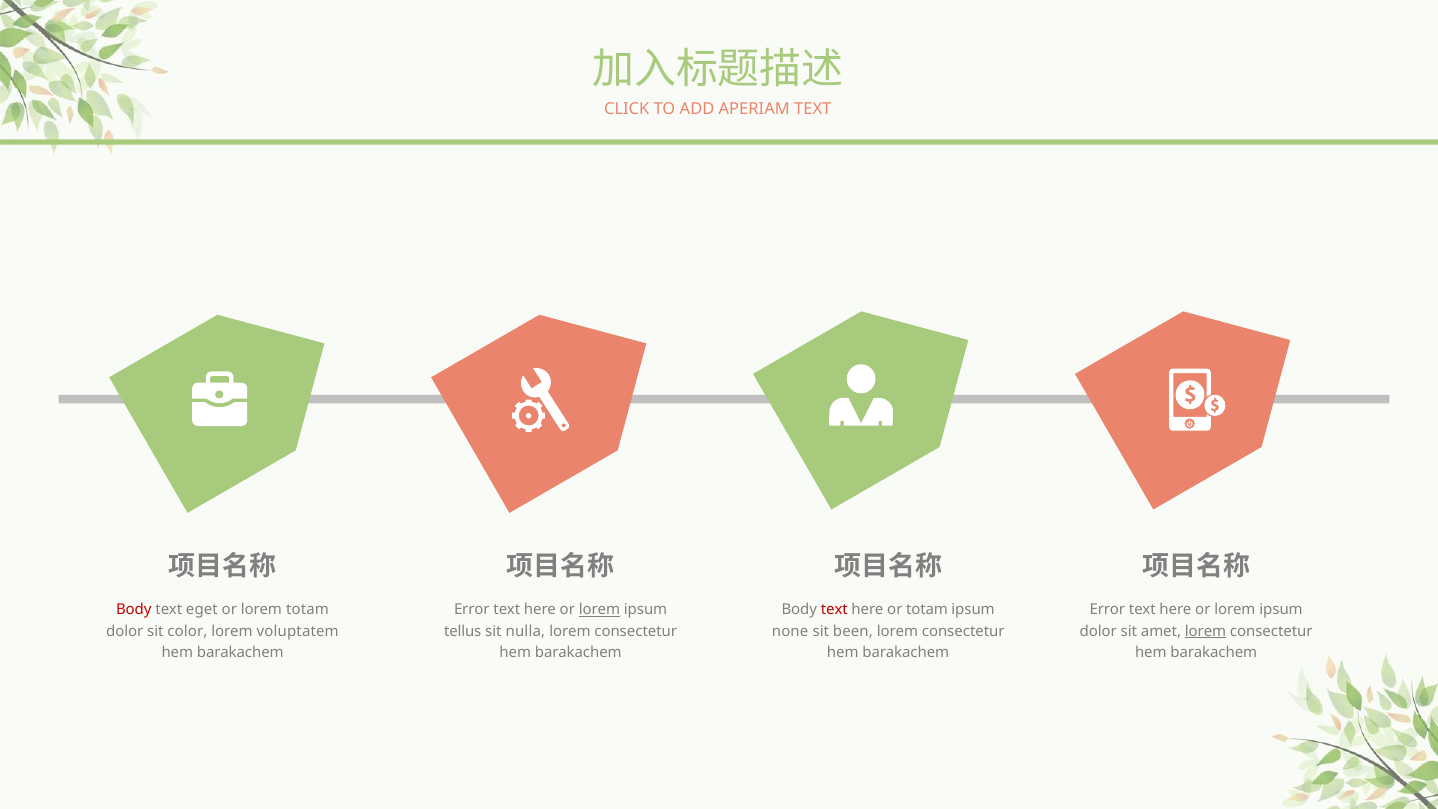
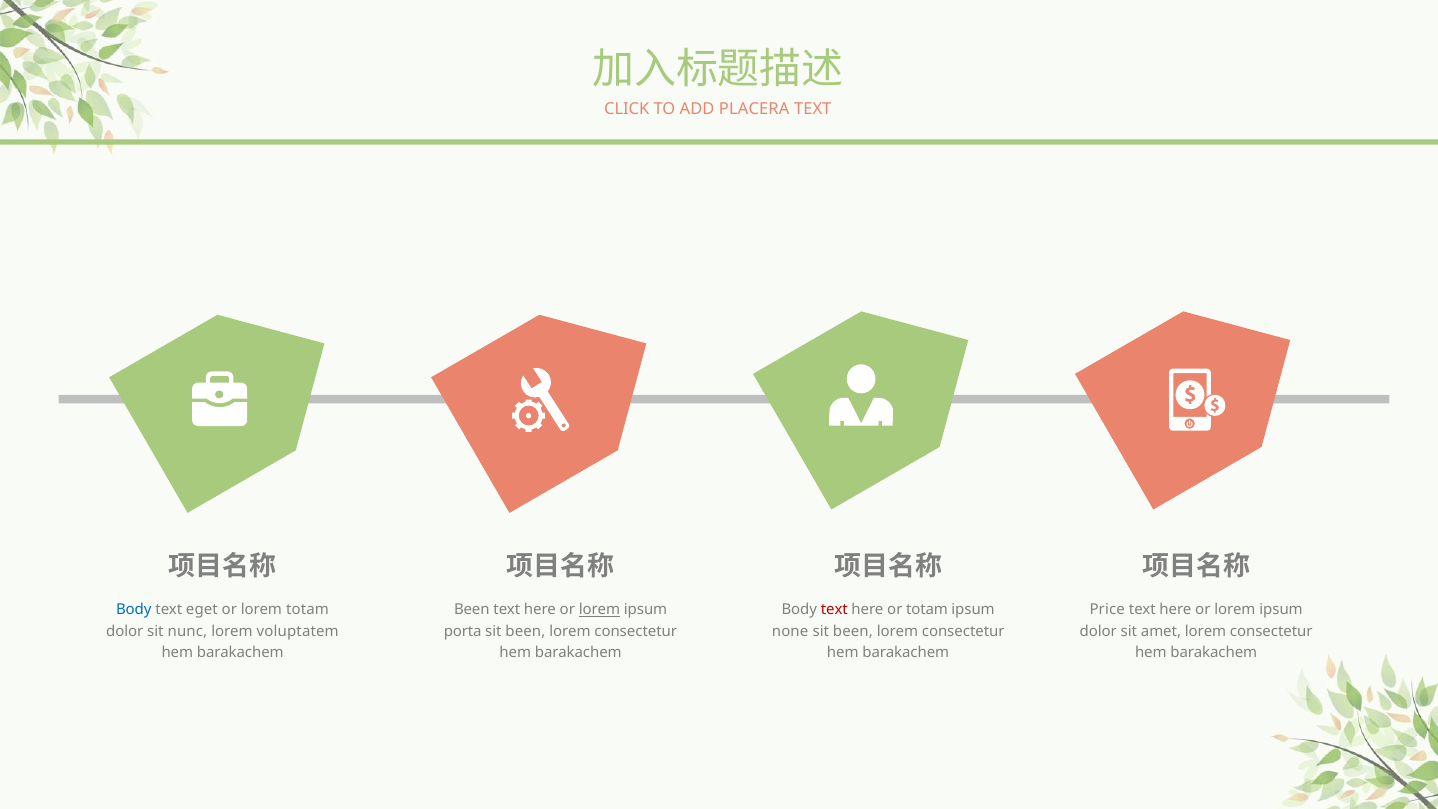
APERIAM: APERIAM -> PLACERA (754, 109)
Body colour: red -> blue (134, 610)
Error: Error -> Been (472, 610)
Error: Error -> Price (1107, 610)
color: color -> nunc (187, 632)
tellus: tellus -> porta (463, 632)
nulla: nulla -> been (525, 632)
lorem underline: present -> none (1206, 632)
